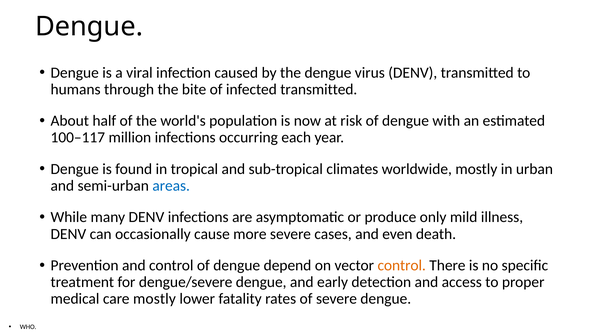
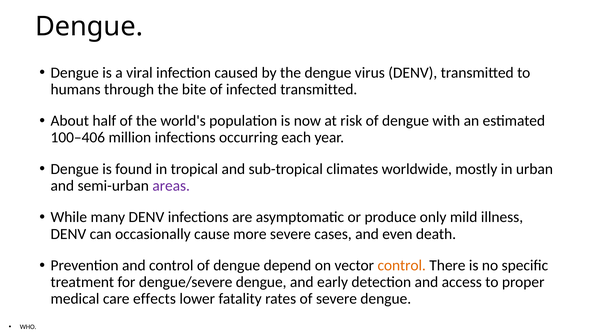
100–117: 100–117 -> 100–406 (78, 137)
areas colour: blue -> purple (171, 185)
care mostly: mostly -> effects (154, 298)
